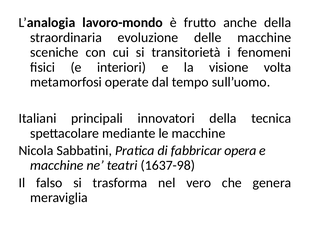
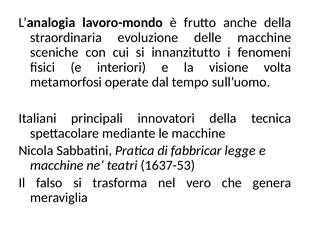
transitorietà: transitorietà -> innanzitutto (186, 52)
opera: opera -> legge (240, 151)
1637-98: 1637-98 -> 1637-53 (168, 166)
